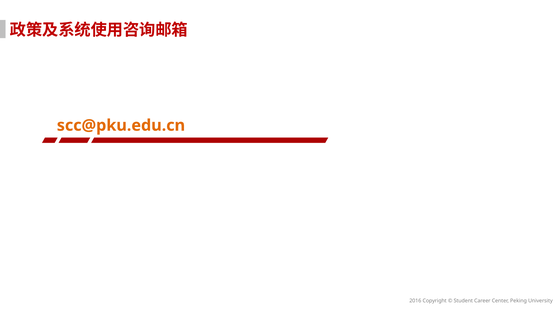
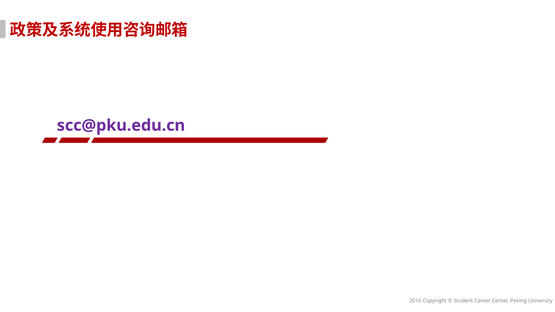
scc@pku.edu.cn colour: orange -> purple (121, 125)
